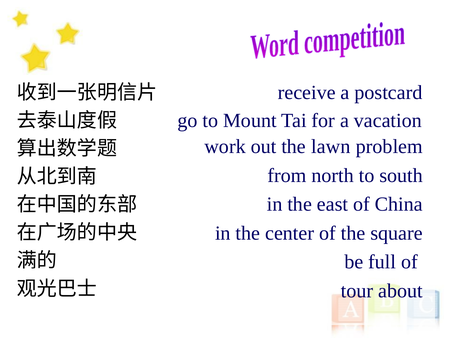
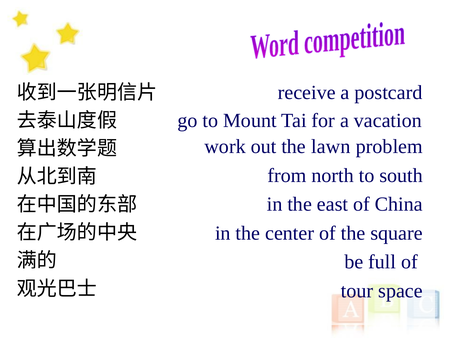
about: about -> space (400, 291)
